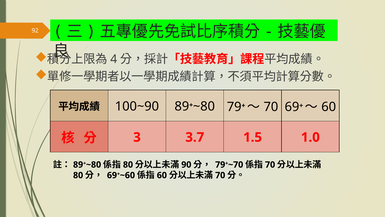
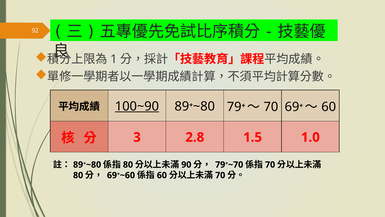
4: 4 -> 1 (114, 59)
100~90 underline: none -> present (137, 106)
3.7: 3.7 -> 2.8 (195, 137)
